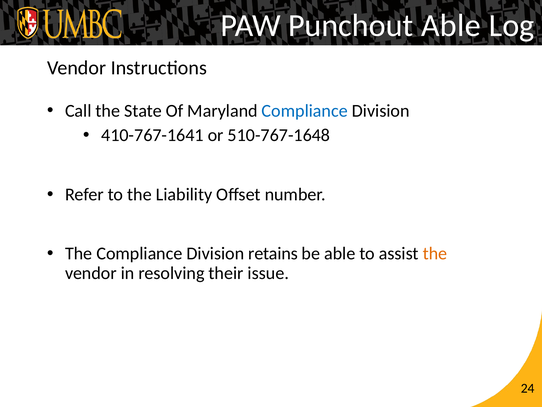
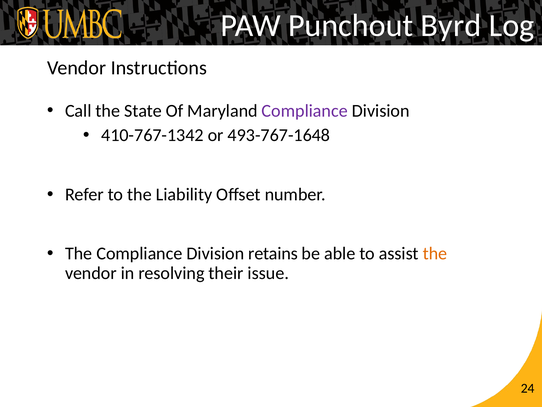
Punchout Able: Able -> Byrd (451, 25)
Compliance colour: blue -> purple (305, 111)
410-767-1641: 410-767-1641 -> 410-767-1342 (152, 135)
510-767-1648: 510-767-1648 -> 493-767-1648 (279, 135)
